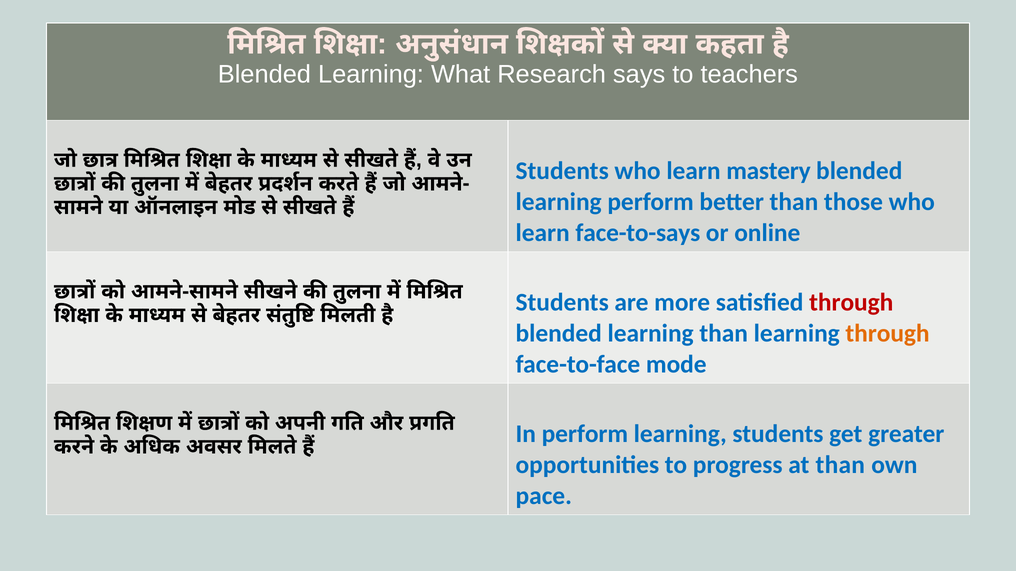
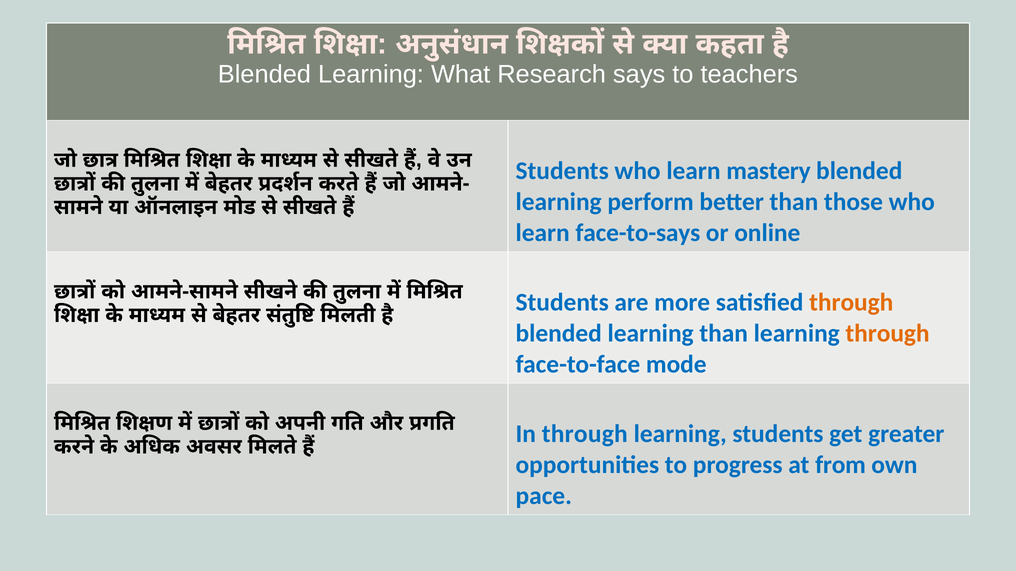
through colour: red -> orange (851, 303)
In perform: perform -> through (585, 434)
at than: than -> from (840, 465)
